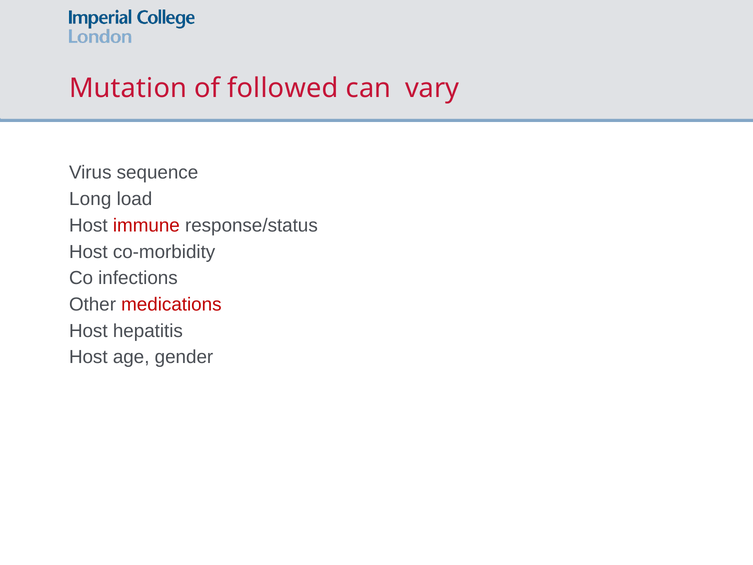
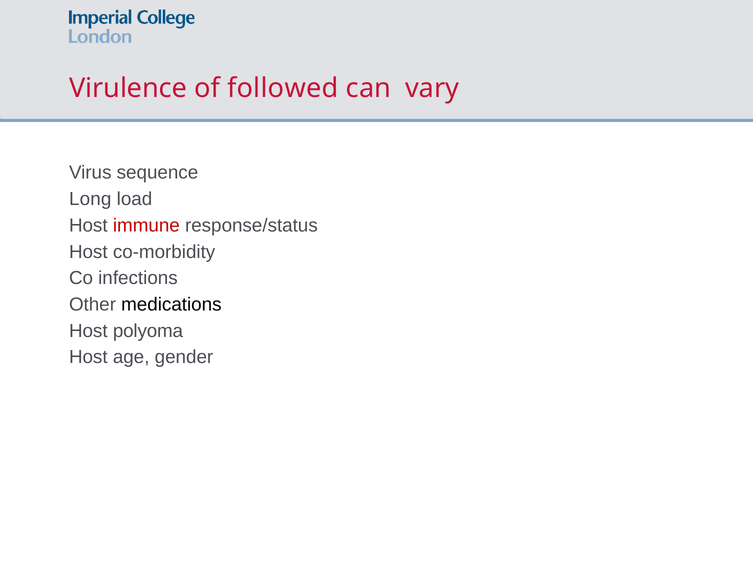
Mutation: Mutation -> Virulence (128, 88)
medications colour: red -> black (171, 304)
hepatitis: hepatitis -> polyoma (148, 331)
